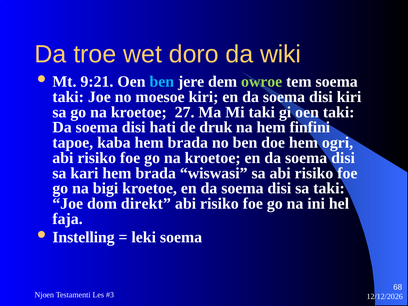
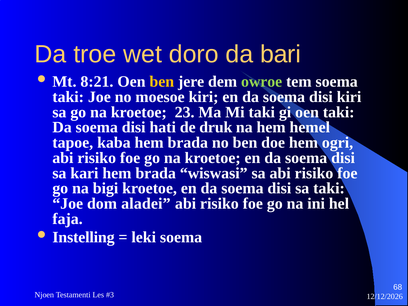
wiki: wiki -> bari (280, 54)
9:21: 9:21 -> 8:21 (97, 82)
ben colour: light blue -> yellow (162, 82)
27: 27 -> 23 (185, 112)
finfini: finfini -> hemel (310, 127)
direkt: direkt -> aladei (146, 204)
